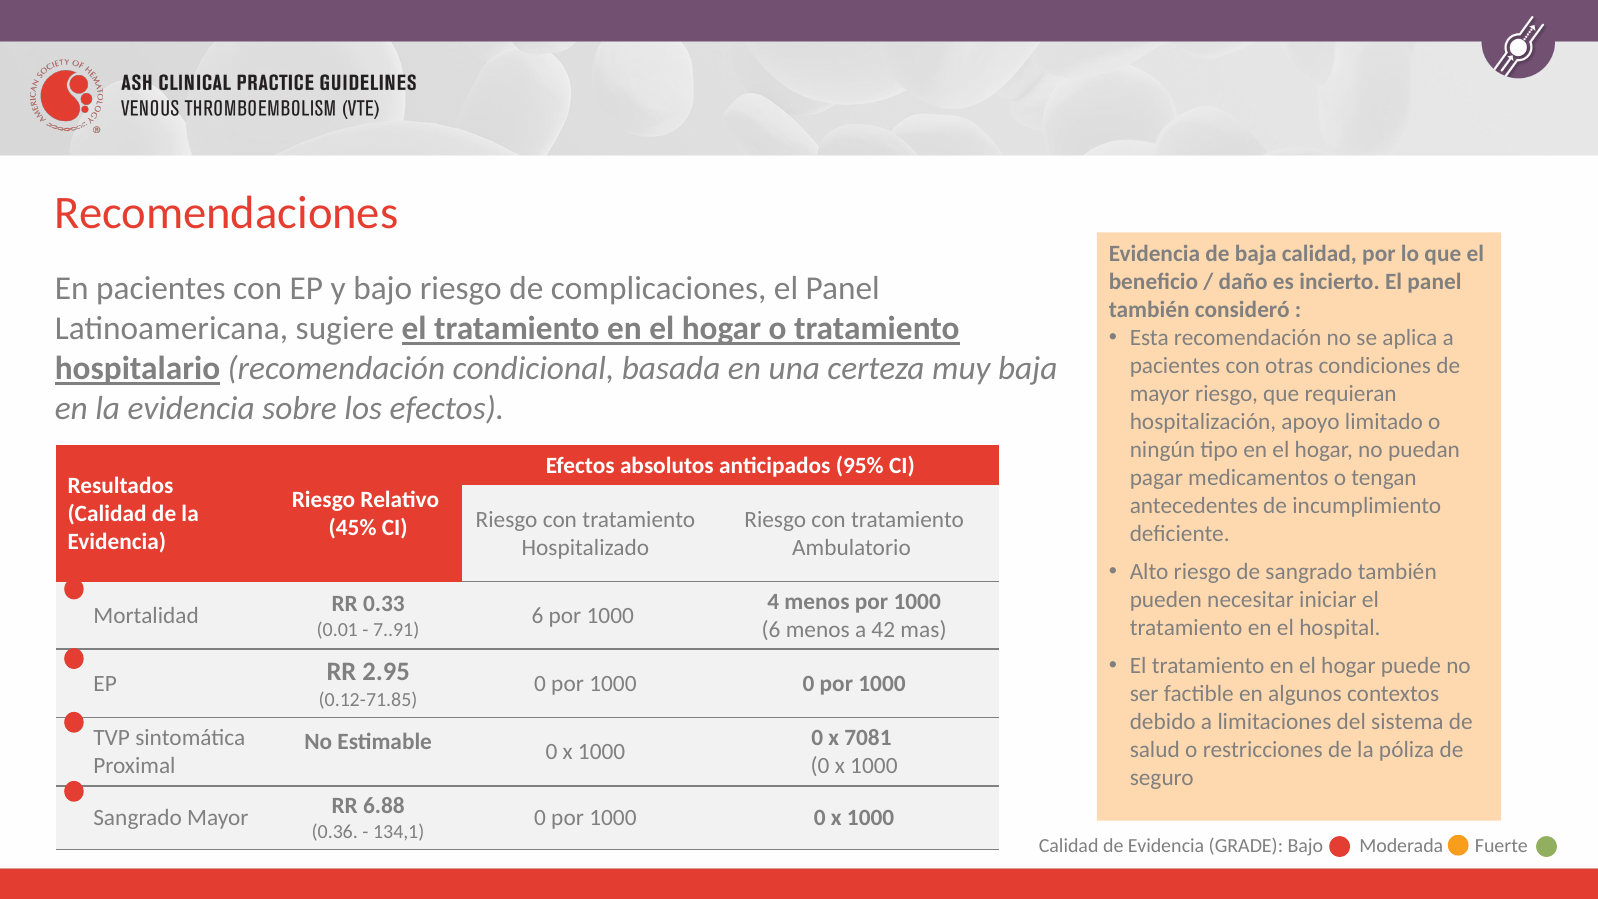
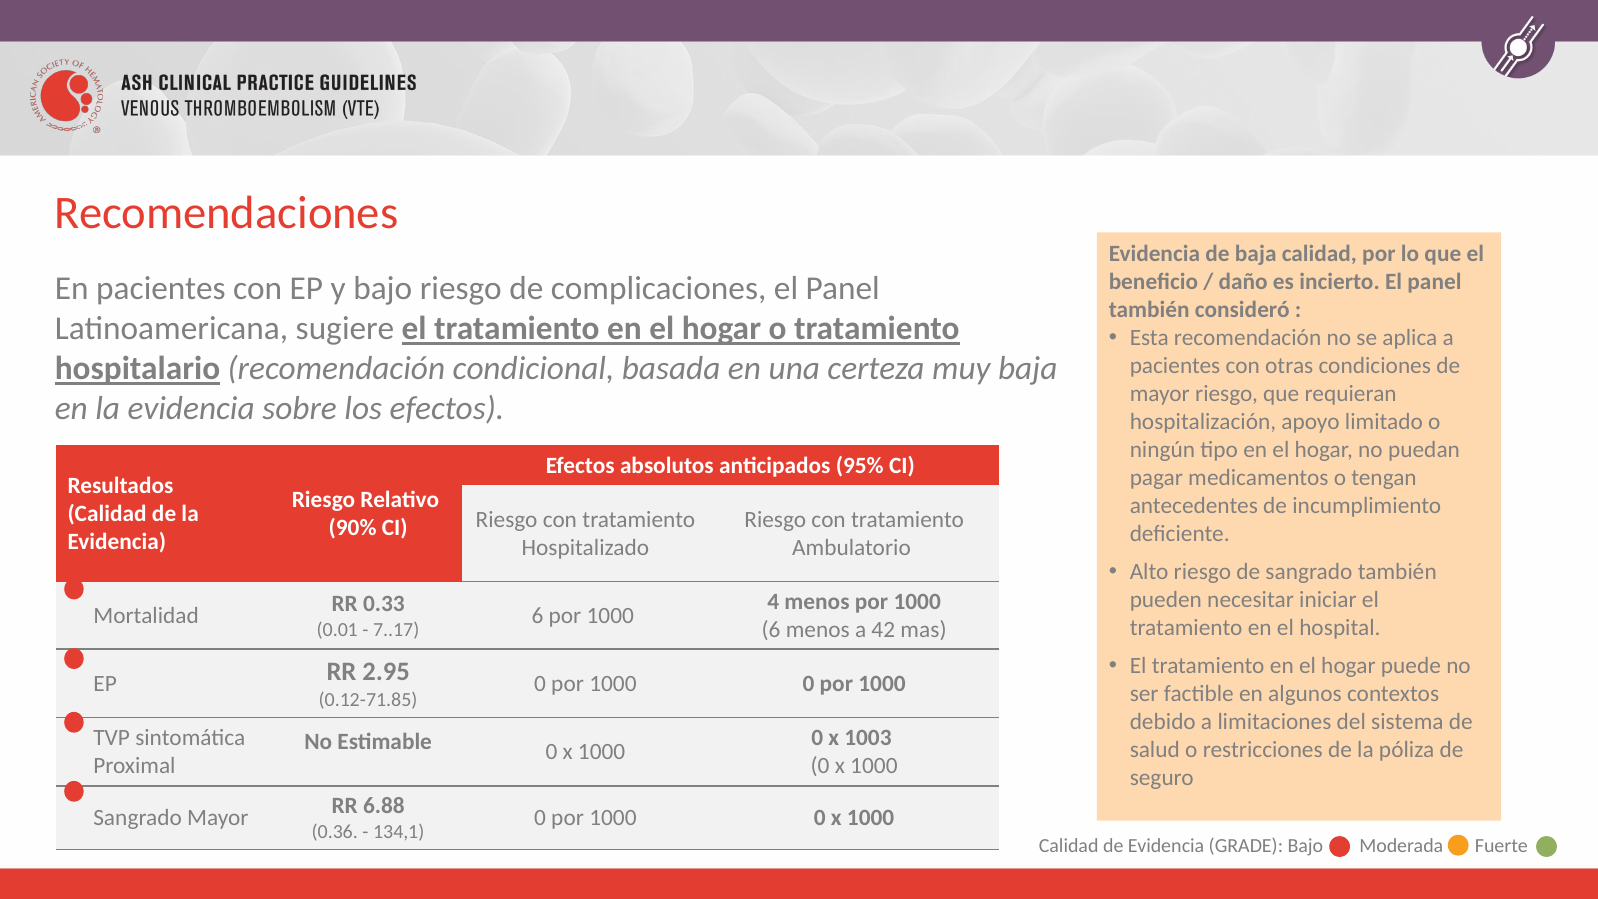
45%: 45% -> 90% (353, 528)
7..91: 7..91 -> 7..17 (396, 630)
7081: 7081 -> 1003 (868, 738)
